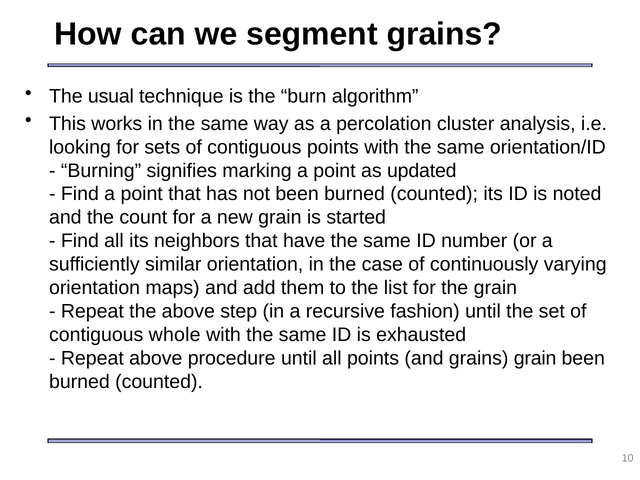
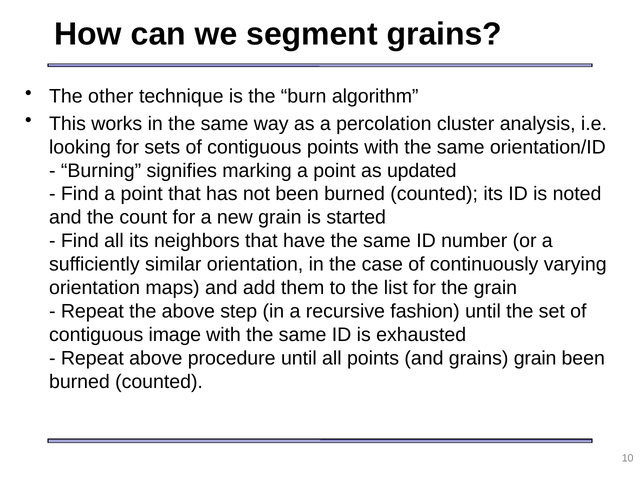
usual: usual -> other (111, 96)
whole: whole -> image (175, 335)
